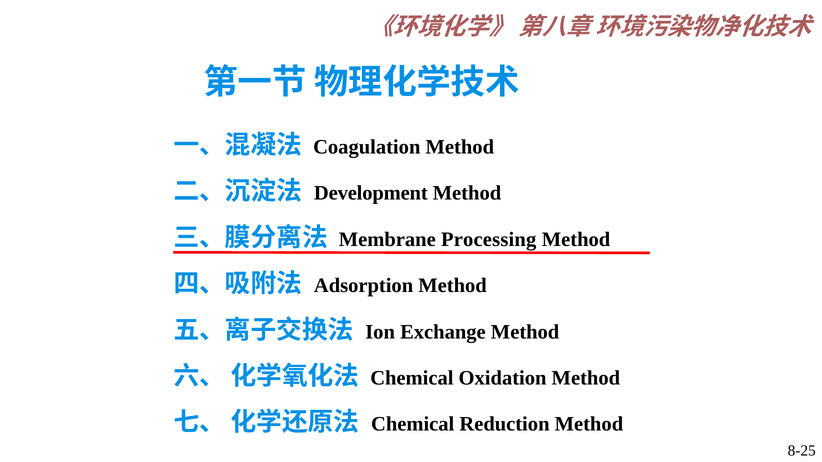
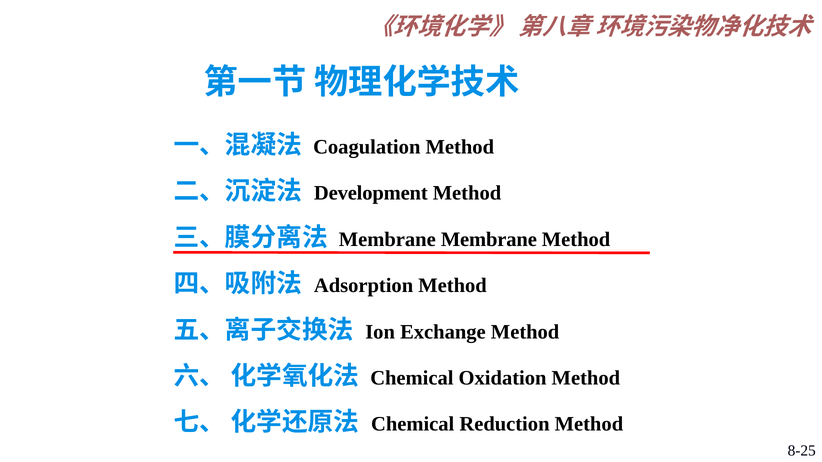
Membrane Processing: Processing -> Membrane (489, 240)
